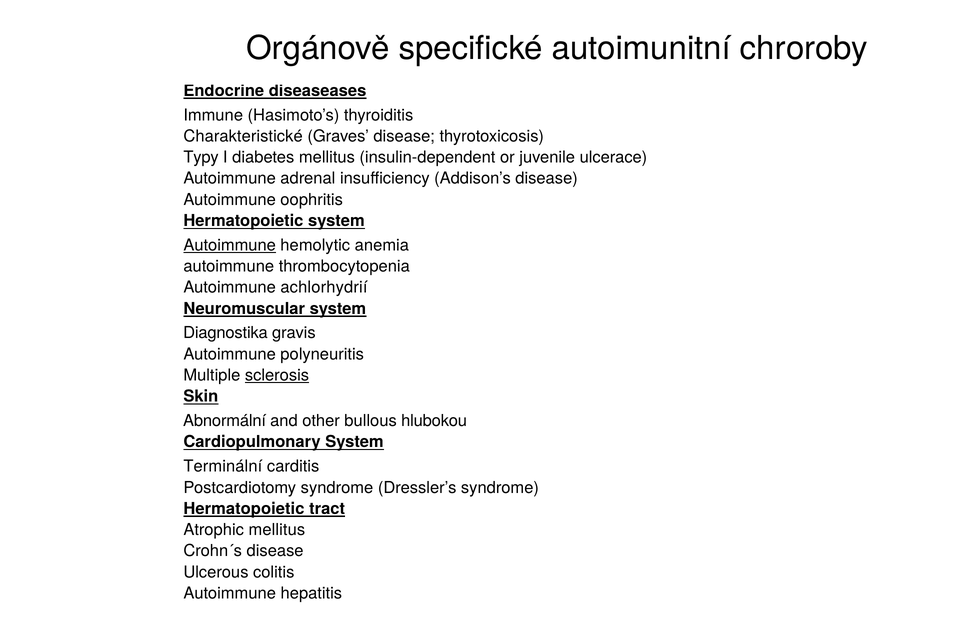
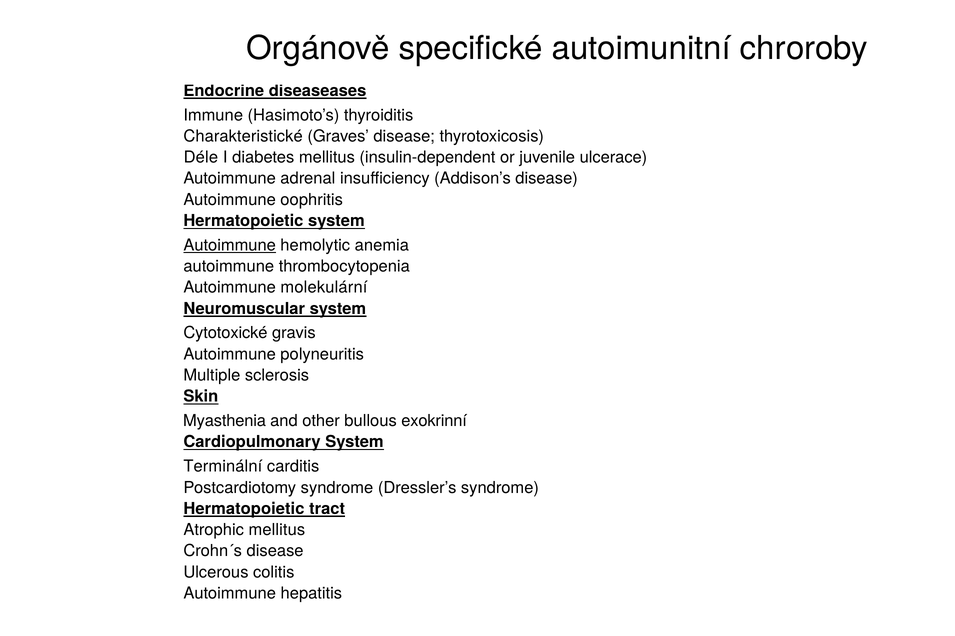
Typy: Typy -> Déle (201, 158)
achlorhydrií: achlorhydrií -> molekulární (324, 288)
Diagnostika: Diagnostika -> Cytotoxické (225, 333)
sclerosis underline: present -> none (277, 376)
Abnormální: Abnormální -> Myasthenia (225, 421)
hlubokou: hlubokou -> exokrinní (434, 421)
